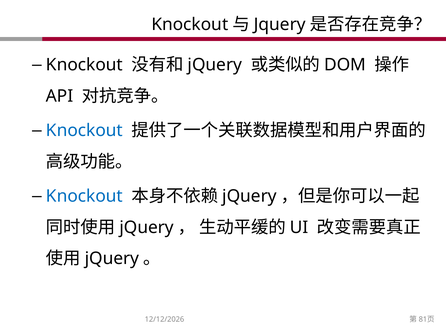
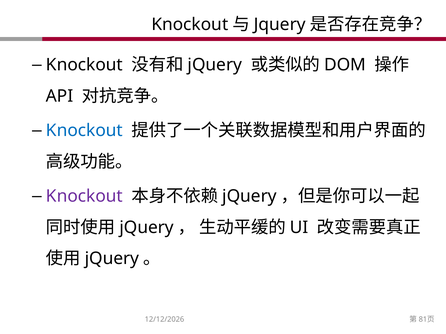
Knockout colour: blue -> purple (84, 197)
